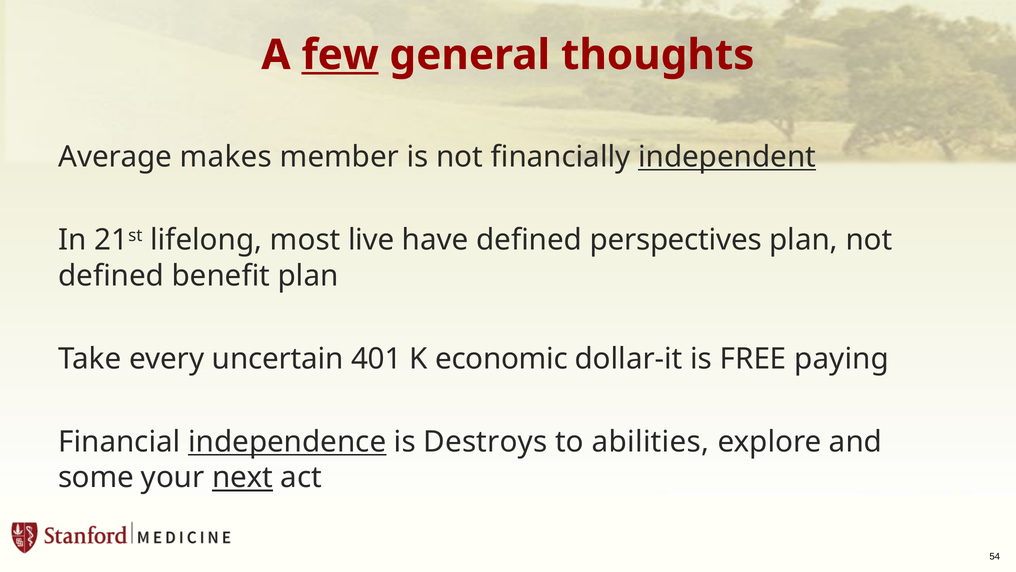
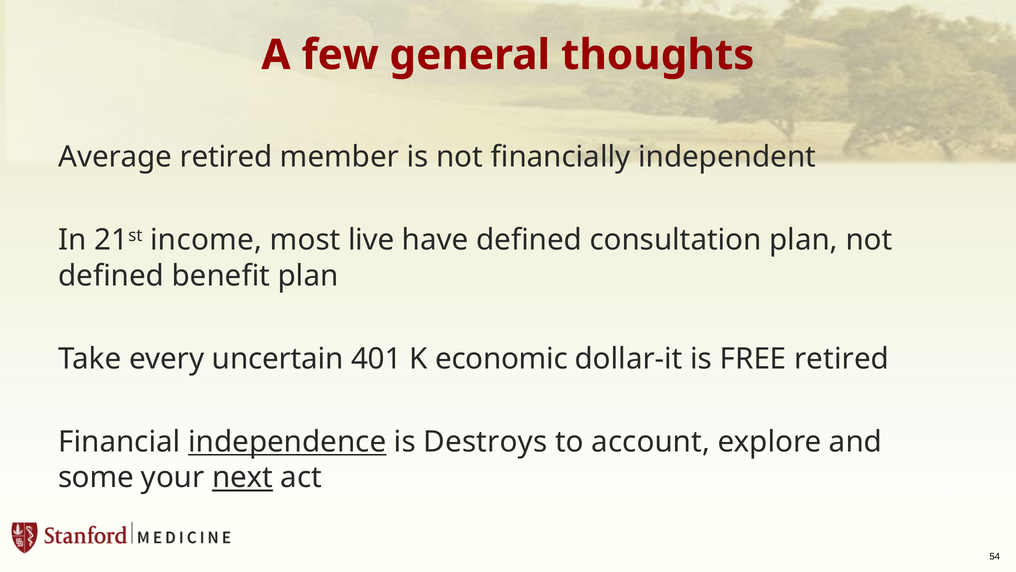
few underline: present -> none (340, 55)
Average makes: makes -> retired (226, 157)
independent underline: present -> none (727, 157)
lifelong: lifelong -> income (206, 240)
perspectives: perspectives -> consultation (676, 240)
FREE paying: paying -> retired (842, 359)
abilities: abilities -> account (651, 442)
